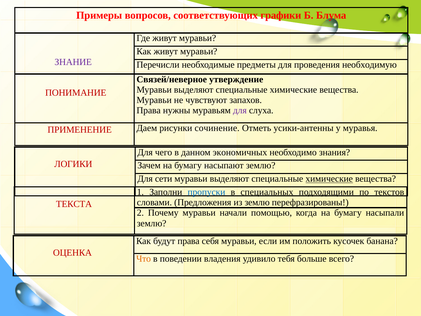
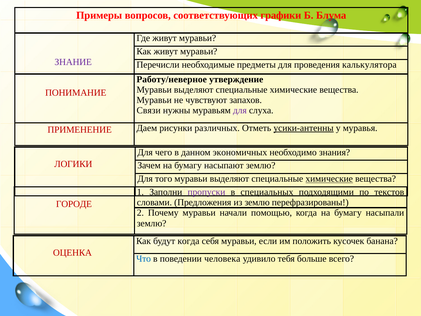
необходимую: необходимую -> калькулятора (369, 65)
Связей/неверное: Связей/неверное -> Работу/неверное (172, 79)
Права: Права -> Связи (149, 110)
сочинение: сочинение -> различных (217, 128)
усики-антенны underline: none -> present (304, 128)
сети: сети -> того (164, 179)
пропуски colour: blue -> purple (206, 192)
ТЕКСТА: ТЕКСТА -> ГОРОДЕ (74, 204)
будут права: права -> когда (188, 241)
Что colour: orange -> blue (144, 259)
владения: владения -> человека (222, 259)
